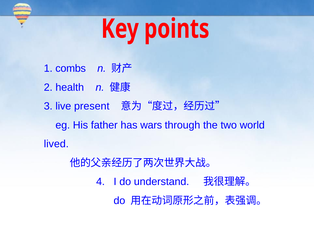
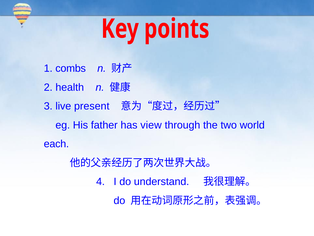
wars: wars -> view (151, 125)
lived: lived -> each (56, 144)
